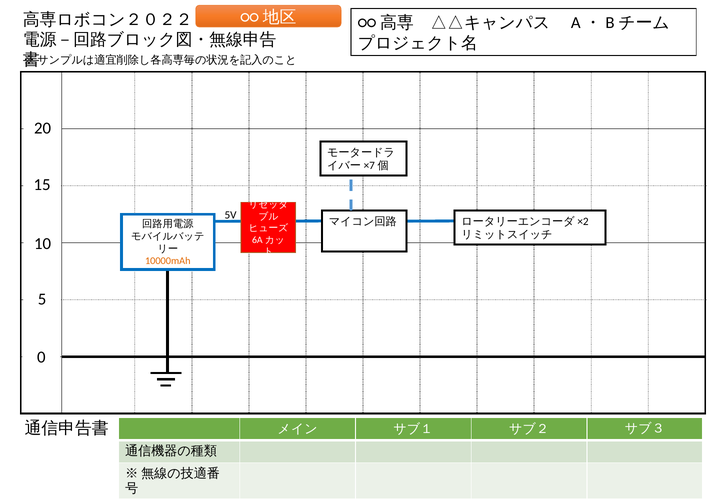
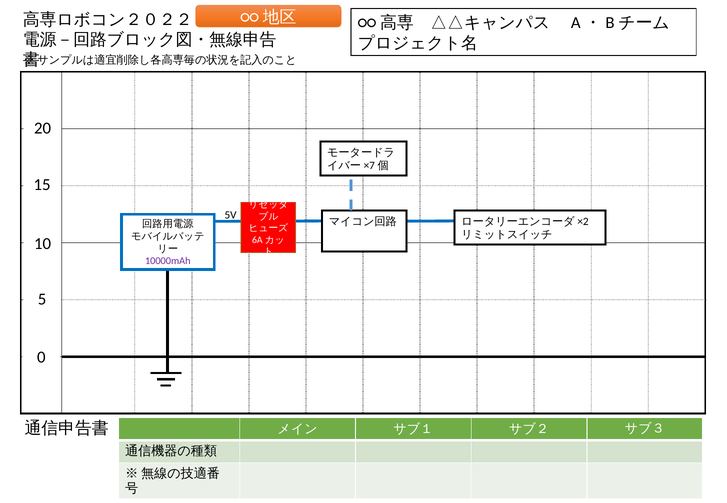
10000mAh colour: orange -> purple (168, 261)
